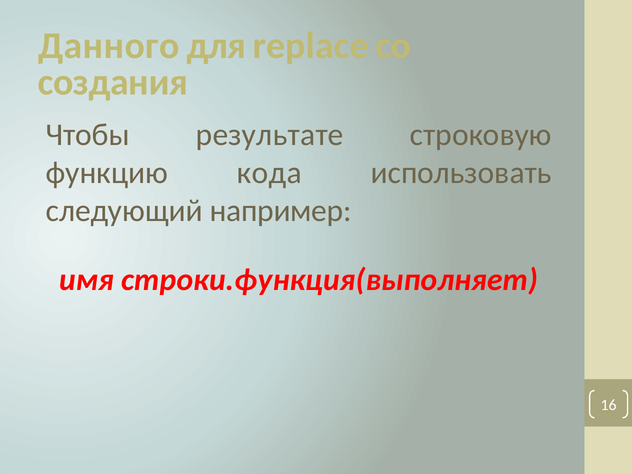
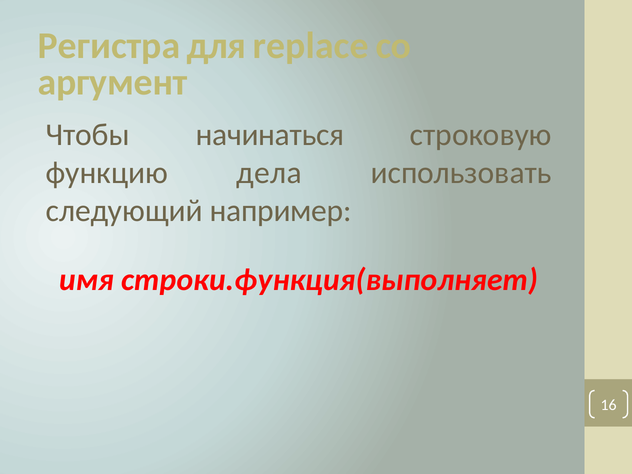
Данного: Данного -> Регистра (109, 46)
создания: создания -> аргумент (113, 82)
результате: результате -> начинаться (270, 135)
кода: кода -> дела (269, 173)
